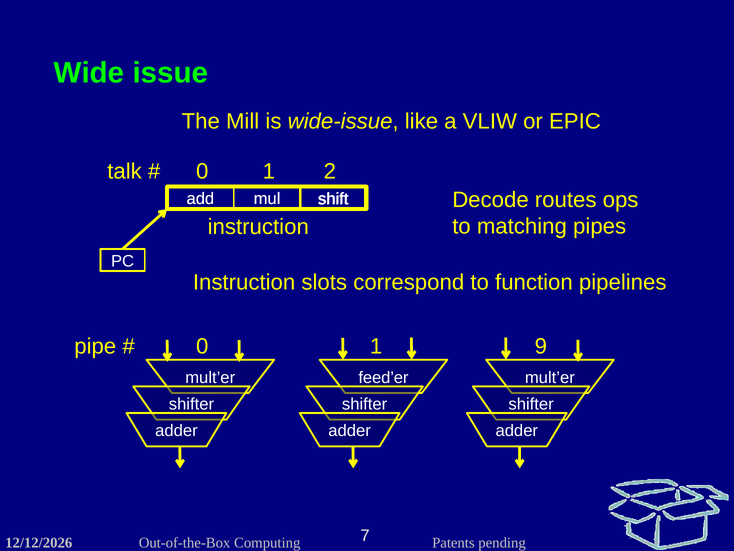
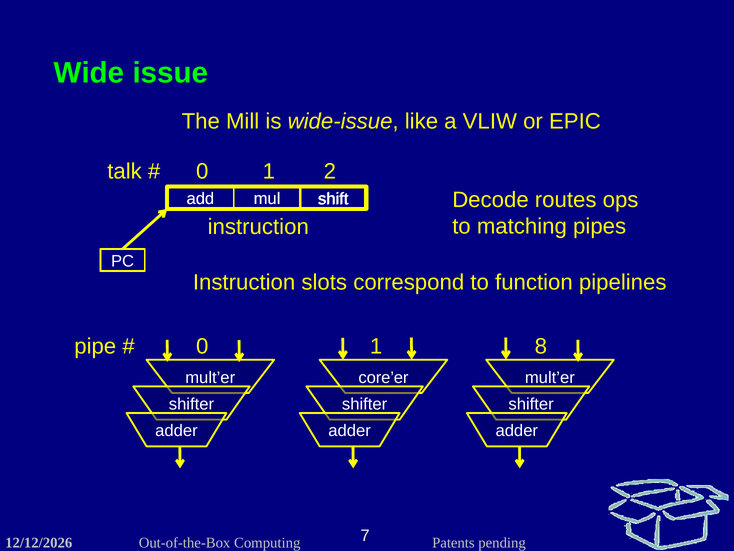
9: 9 -> 8 (541, 346)
feed’er: feed’er -> core’er (383, 377)
